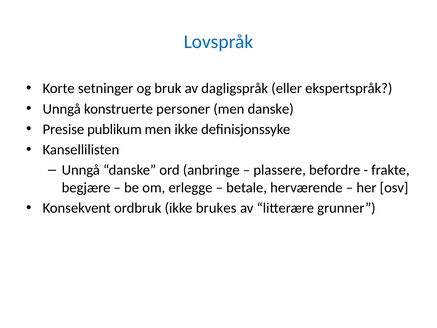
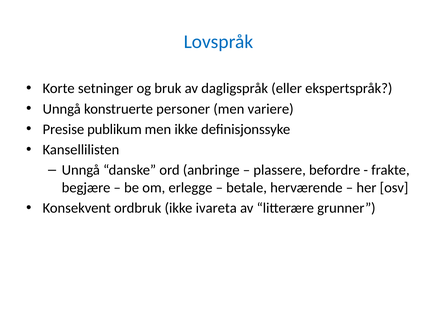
men danske: danske -> variere (271, 109)
brukes: brukes -> ivareta (216, 208)
